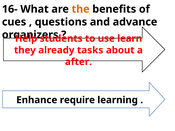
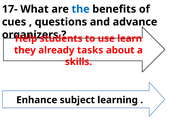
16-: 16- -> 17- (10, 9)
the colour: orange -> blue (81, 9)
after: after -> skills (78, 62)
require: require -> subject (77, 100)
